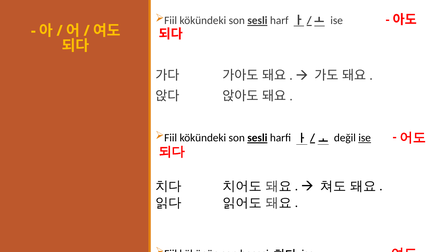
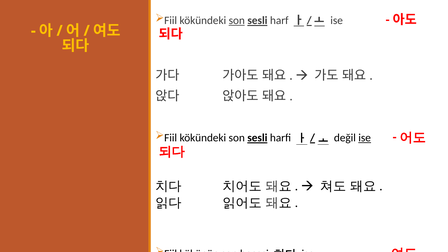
son underline: none -> present (237, 21)
